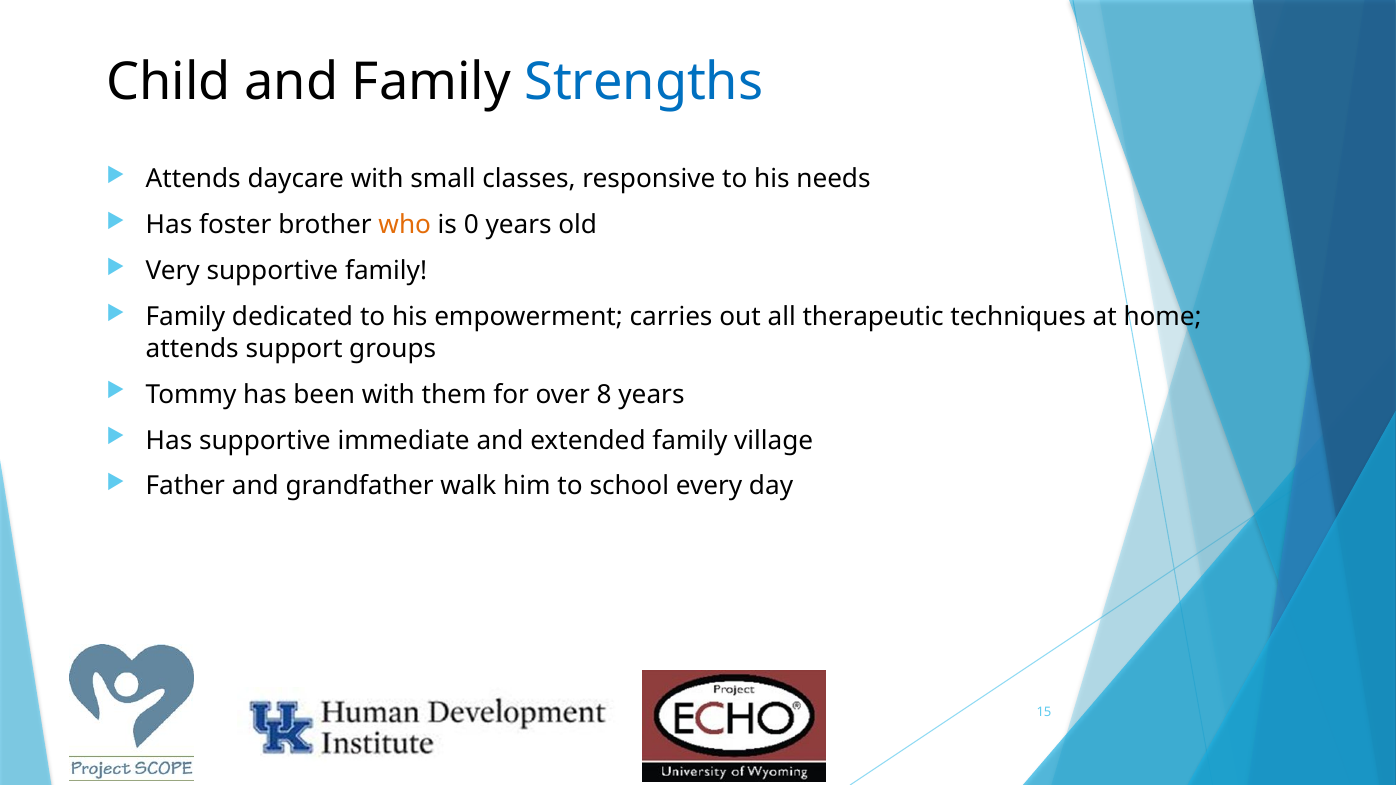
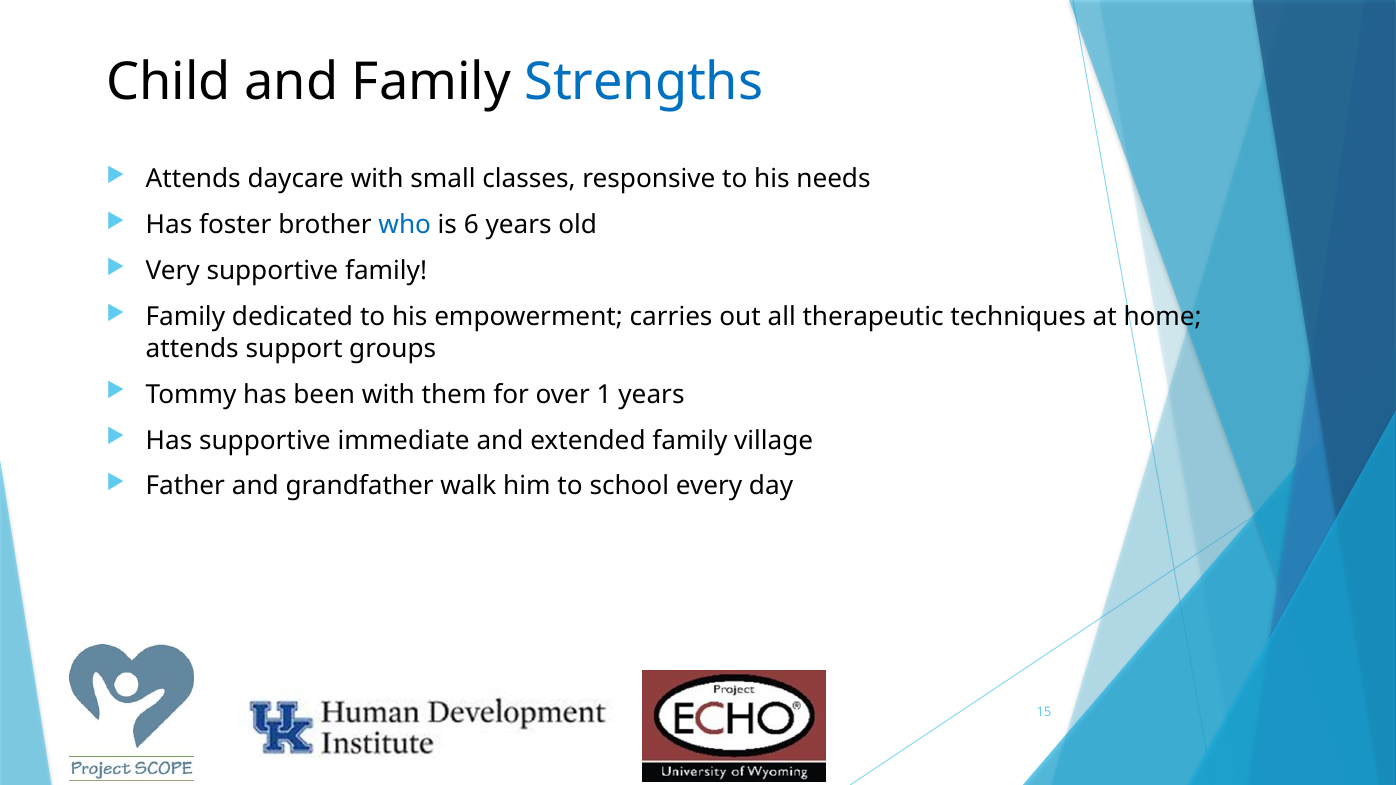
who colour: orange -> blue (405, 225)
0: 0 -> 6 (471, 225)
8: 8 -> 1 (604, 395)
